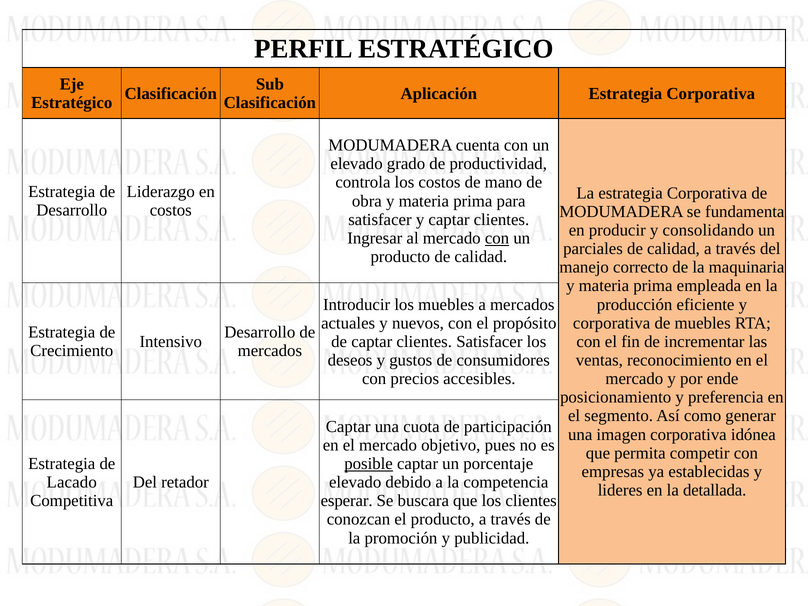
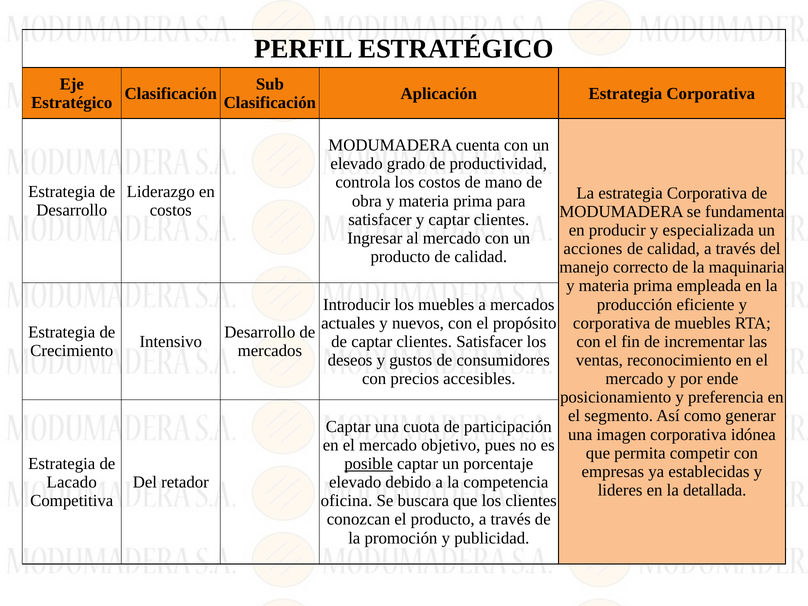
consolidando: consolidando -> especializada (708, 230)
con underline: present -> none (497, 238)
parciales: parciales -> acciones (593, 249)
esperar: esperar -> oficina (347, 501)
